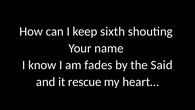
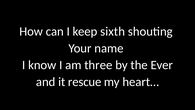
fades: fades -> three (98, 65)
Said: Said -> Ever (162, 65)
